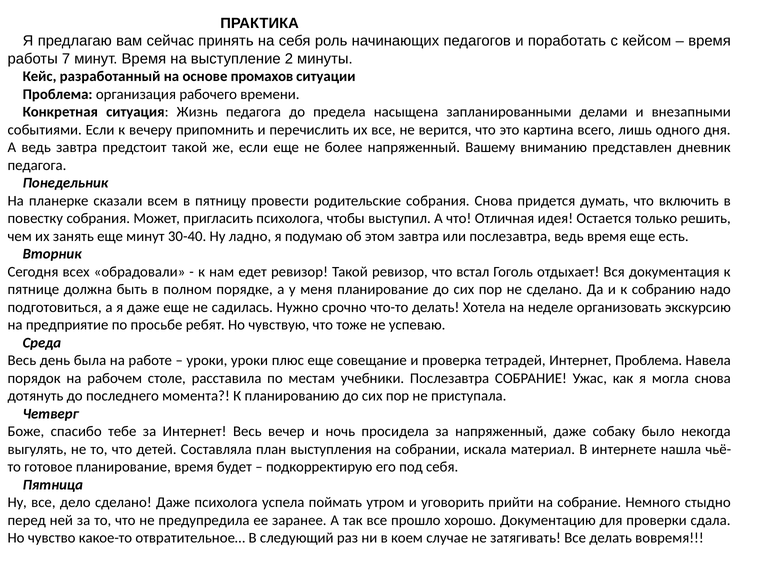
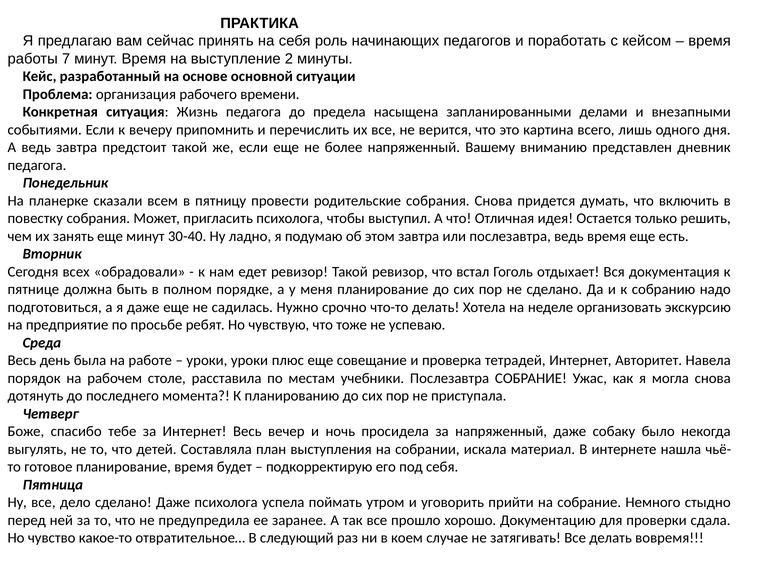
промахов: промахов -> основной (262, 77)
Интернет Проблема: Проблема -> Авторитет (649, 360)
